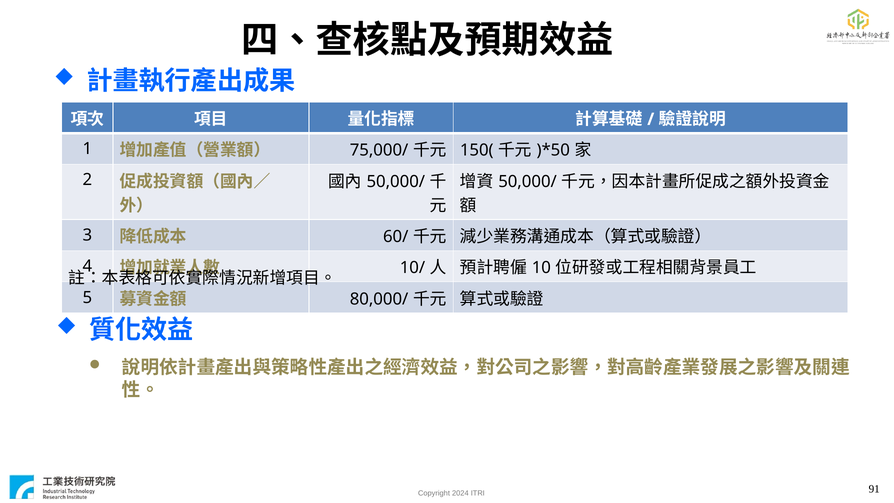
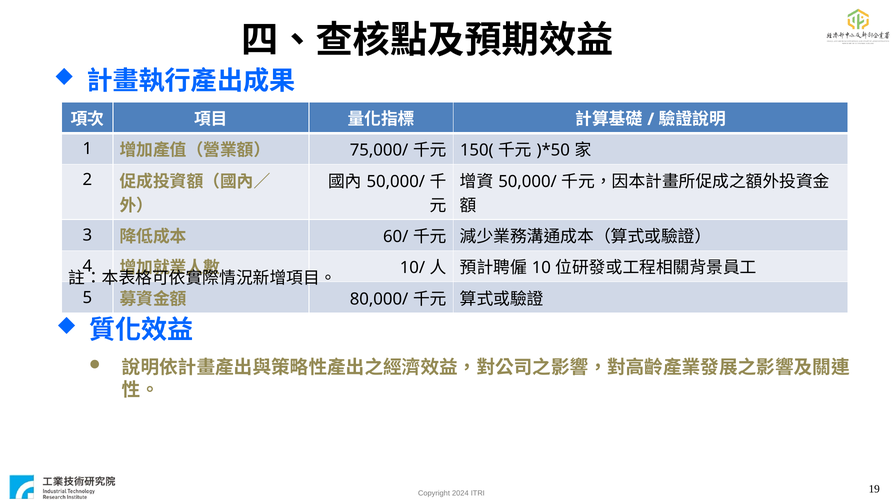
91: 91 -> 19 (874, 489)
